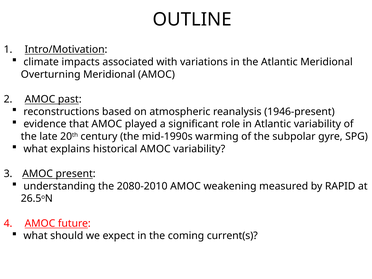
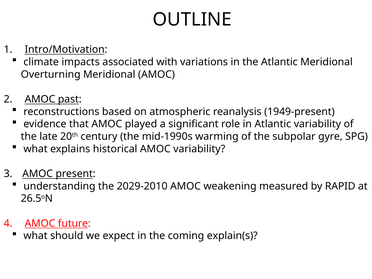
1946-present: 1946-present -> 1949-present (299, 112)
2080-2010: 2080-2010 -> 2029-2010 (142, 186)
current(s: current(s -> explain(s (232, 236)
